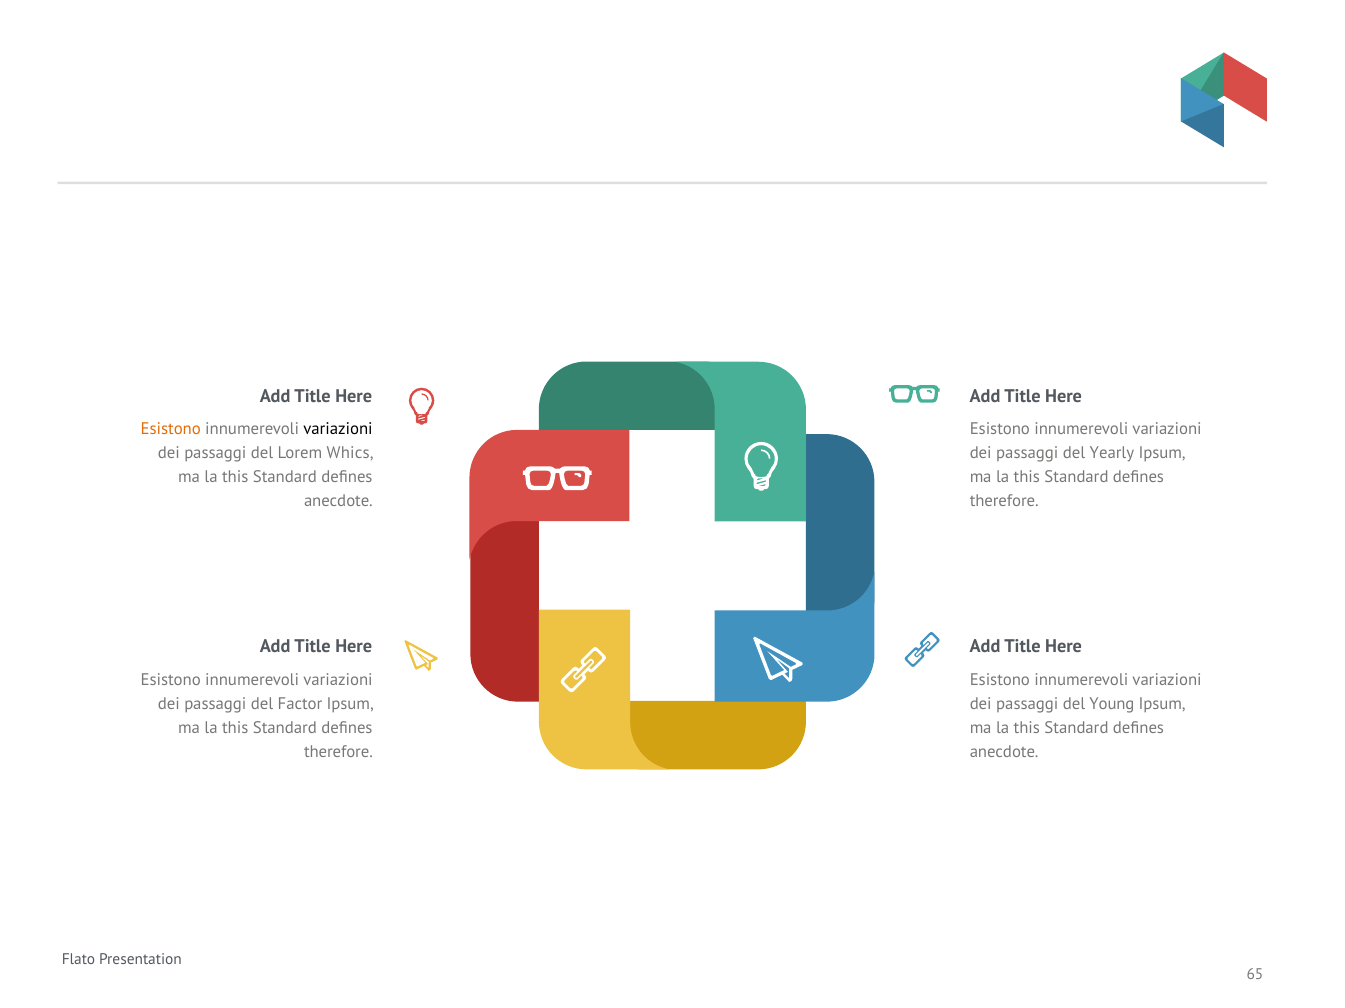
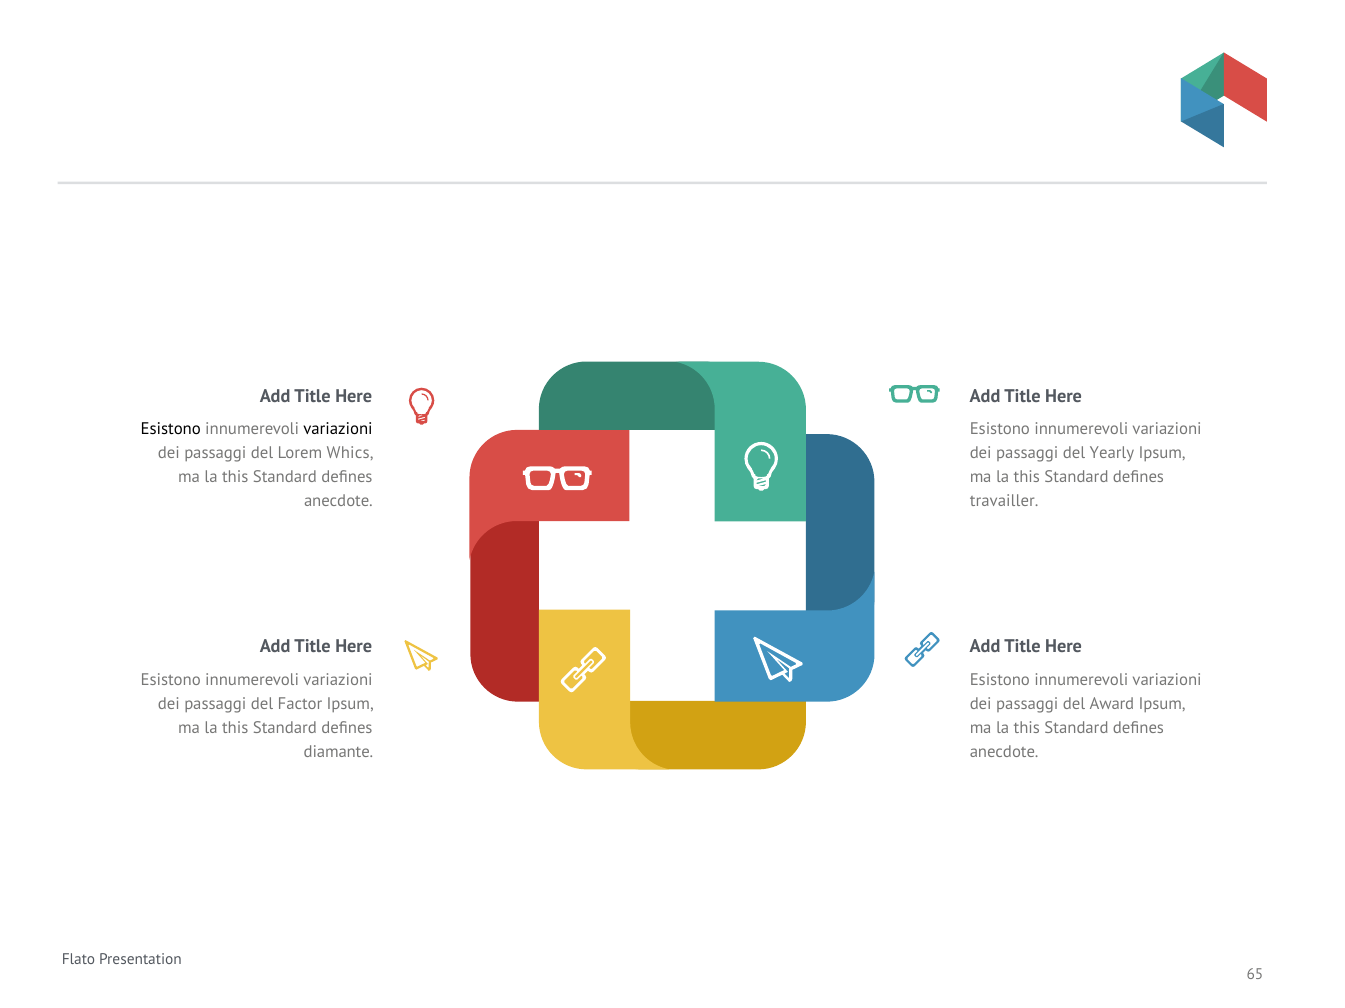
Esistono colour: orange -> black (171, 429)
therefore: therefore -> travailler (1004, 502)
Young: Young -> Award (1112, 704)
therefore: therefore -> diamante (338, 753)
